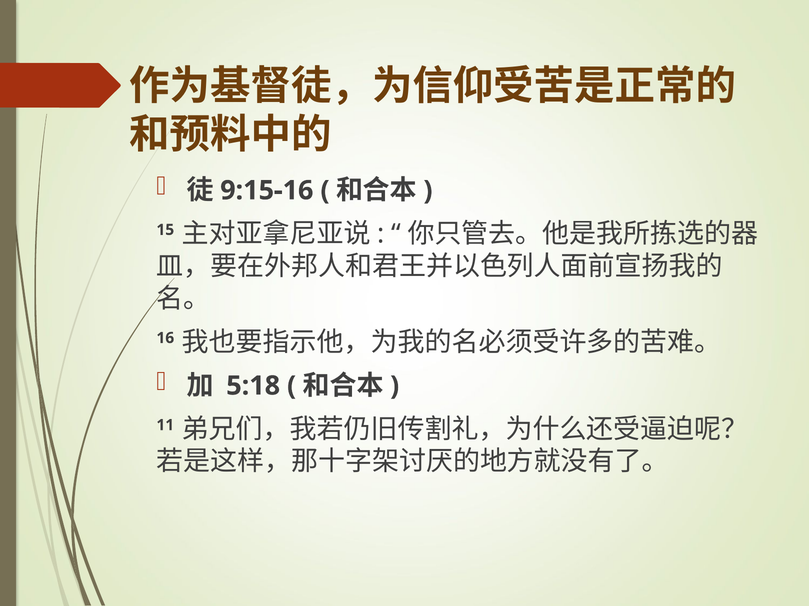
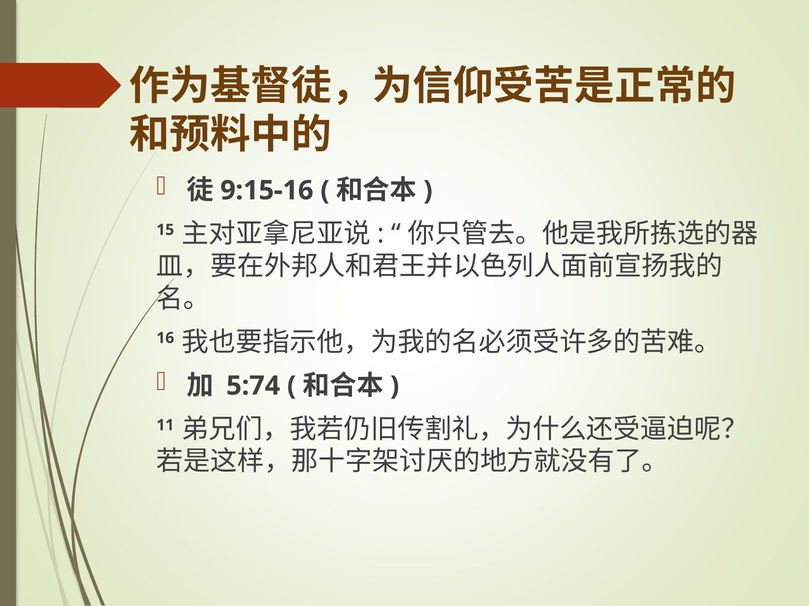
5:18: 5:18 -> 5:74 (253, 386)
